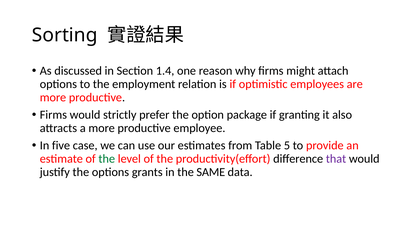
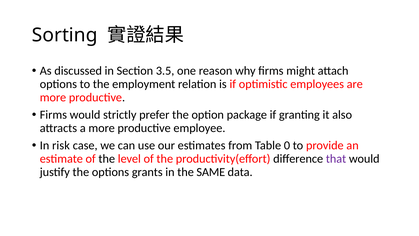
1.4: 1.4 -> 3.5 (165, 71)
five: five -> risk (61, 145)
5: 5 -> 0 (287, 145)
the colour: green -> black (107, 159)
